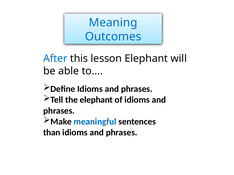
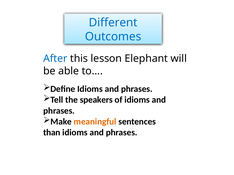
Meaning: Meaning -> Different (113, 23)
the elephant: elephant -> speakers (96, 100)
meaningful colour: blue -> orange (95, 122)
